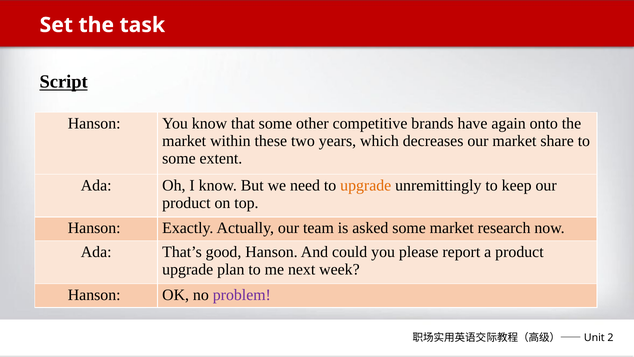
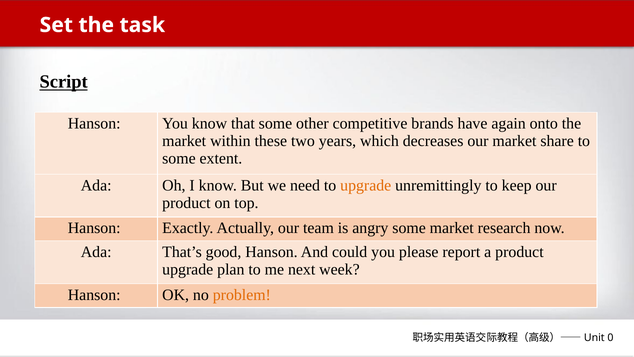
asked: asked -> angry (370, 228)
problem colour: purple -> orange (242, 295)
2: 2 -> 0 (610, 338)
